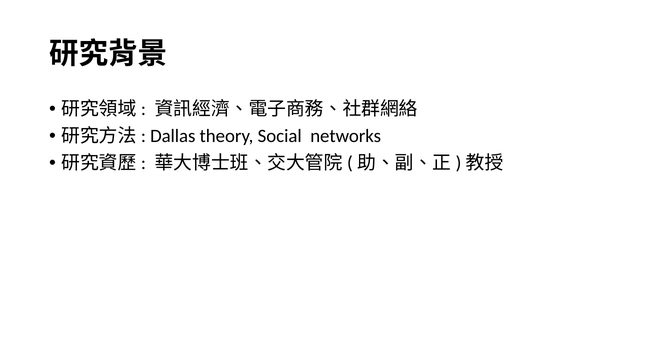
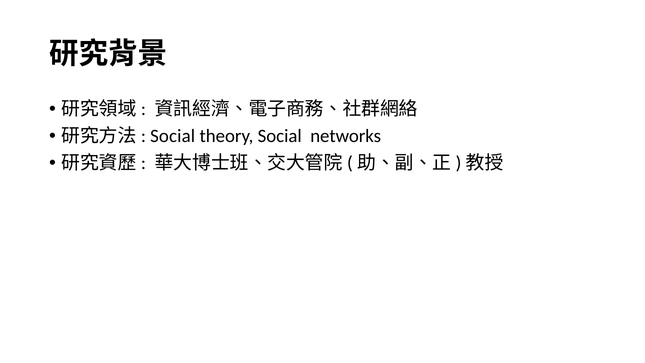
Dallas: Dallas -> Social (173, 136)
